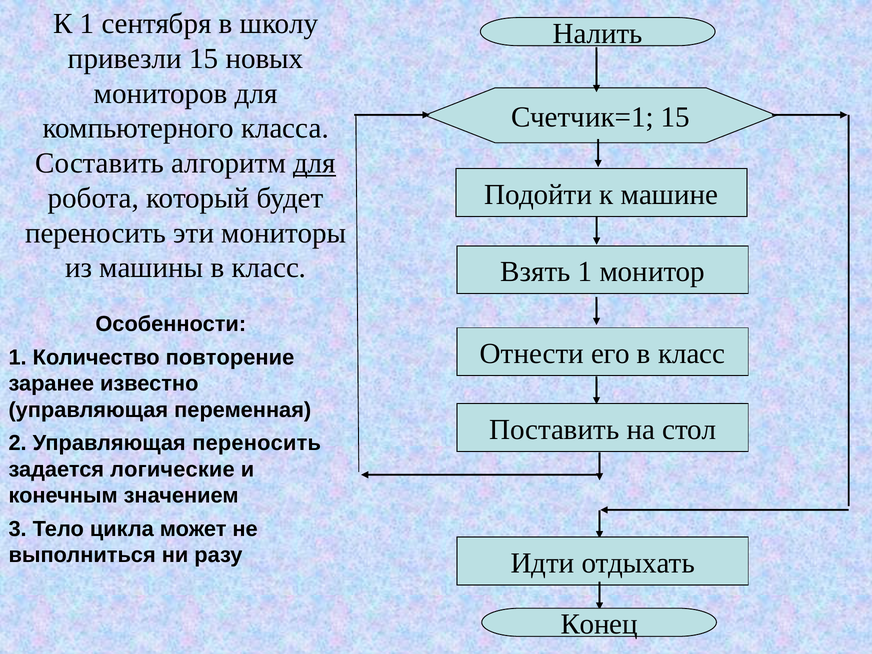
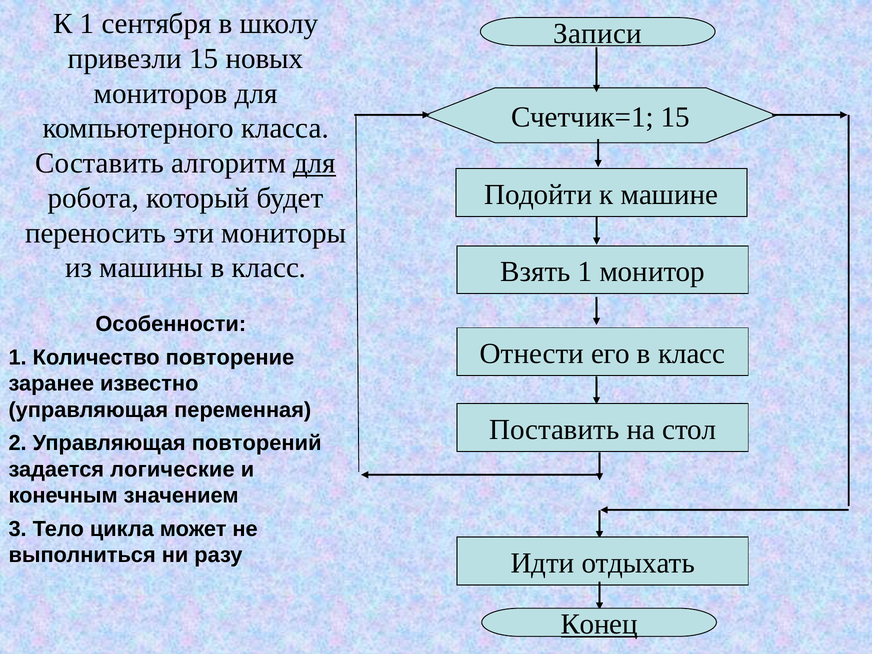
Налить: Налить -> Записи (598, 34)
Управляющая переносить: переносить -> повторений (257, 443)
Конец underline: none -> present (599, 624)
